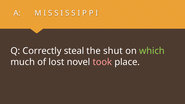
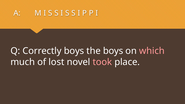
Correctly steal: steal -> boys (74, 51)
the shut: shut -> boys (113, 51)
which colour: light green -> pink (152, 51)
